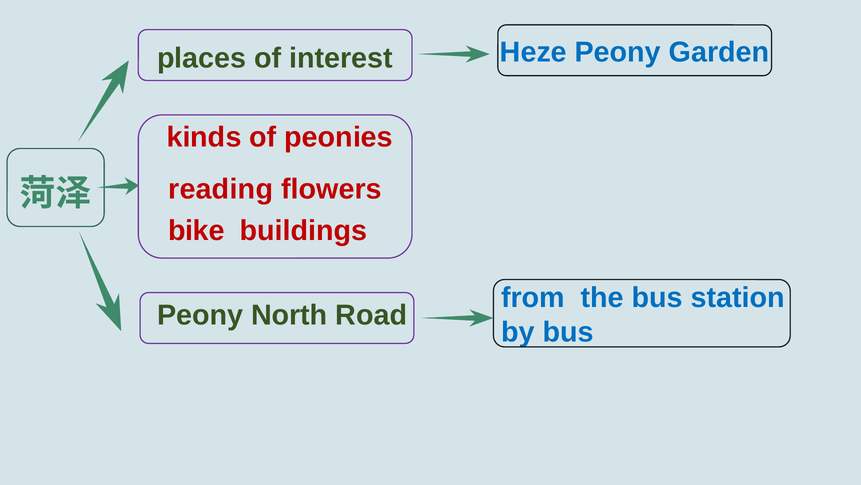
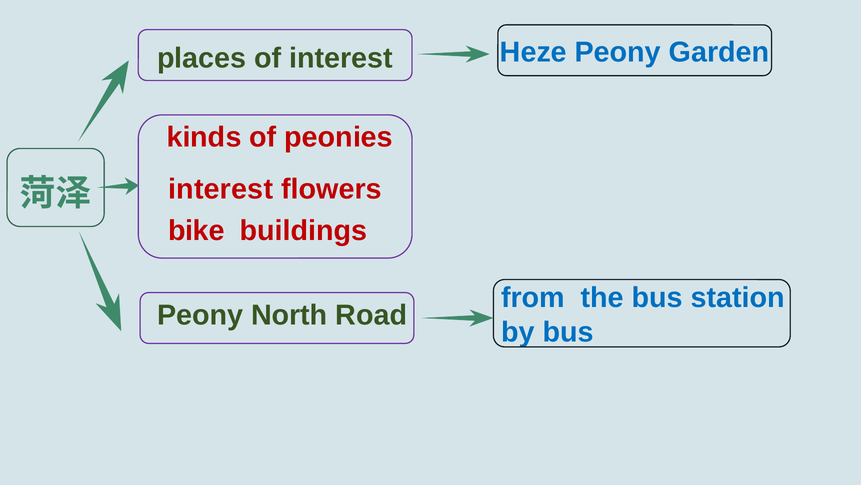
reading: reading -> interest (221, 189)
